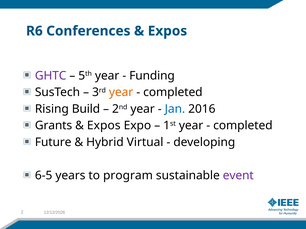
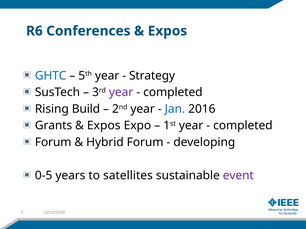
GHTC colour: purple -> blue (51, 76)
Funding: Funding -> Strategy (152, 76)
year colour: orange -> purple (121, 92)
Future: Future -> Forum (53, 142)
Hybrid Virtual: Virtual -> Forum (145, 142)
6-5: 6-5 -> 0-5 (44, 176)
program: program -> satellites (128, 176)
